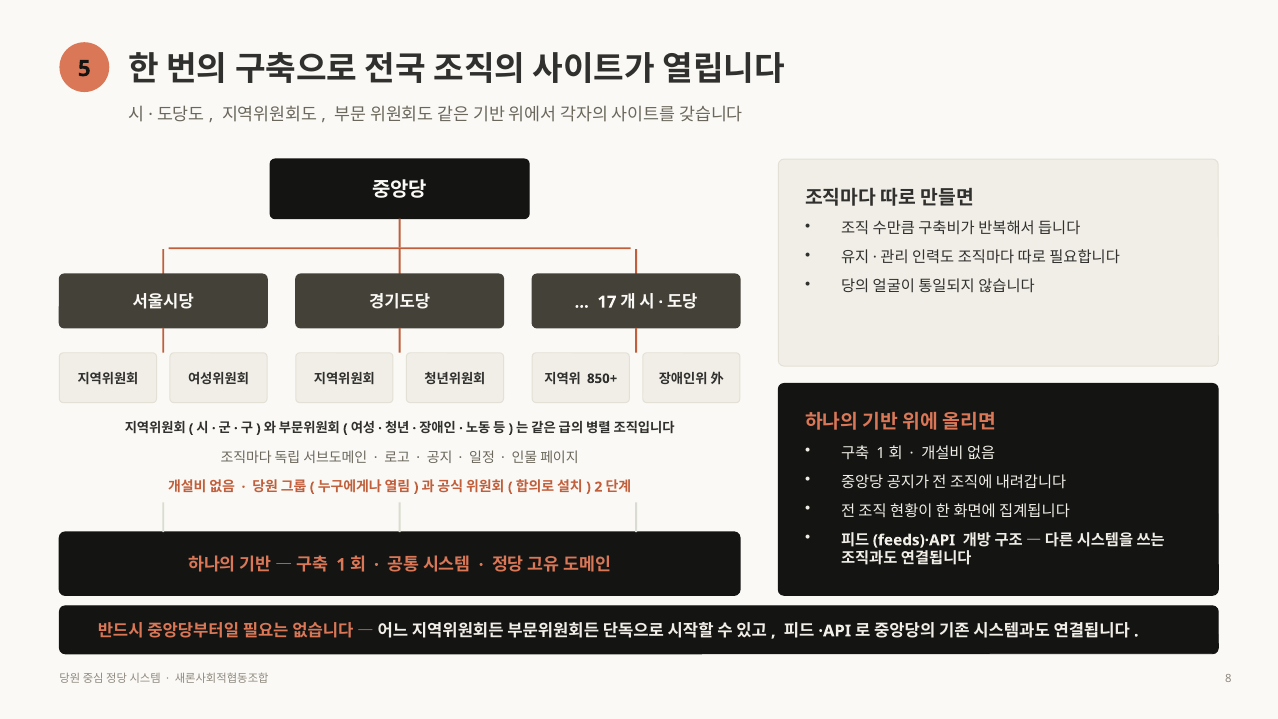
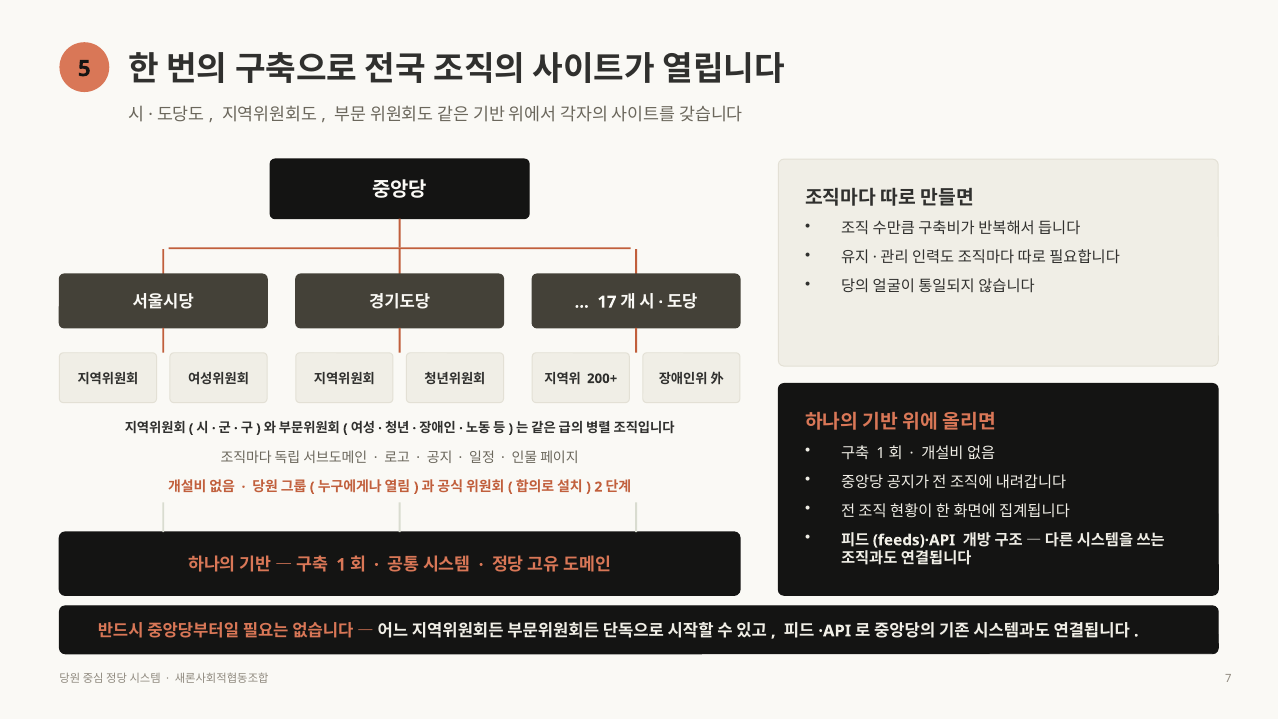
850+: 850+ -> 200+ (602, 379)
8: 8 -> 7 (1228, 678)
